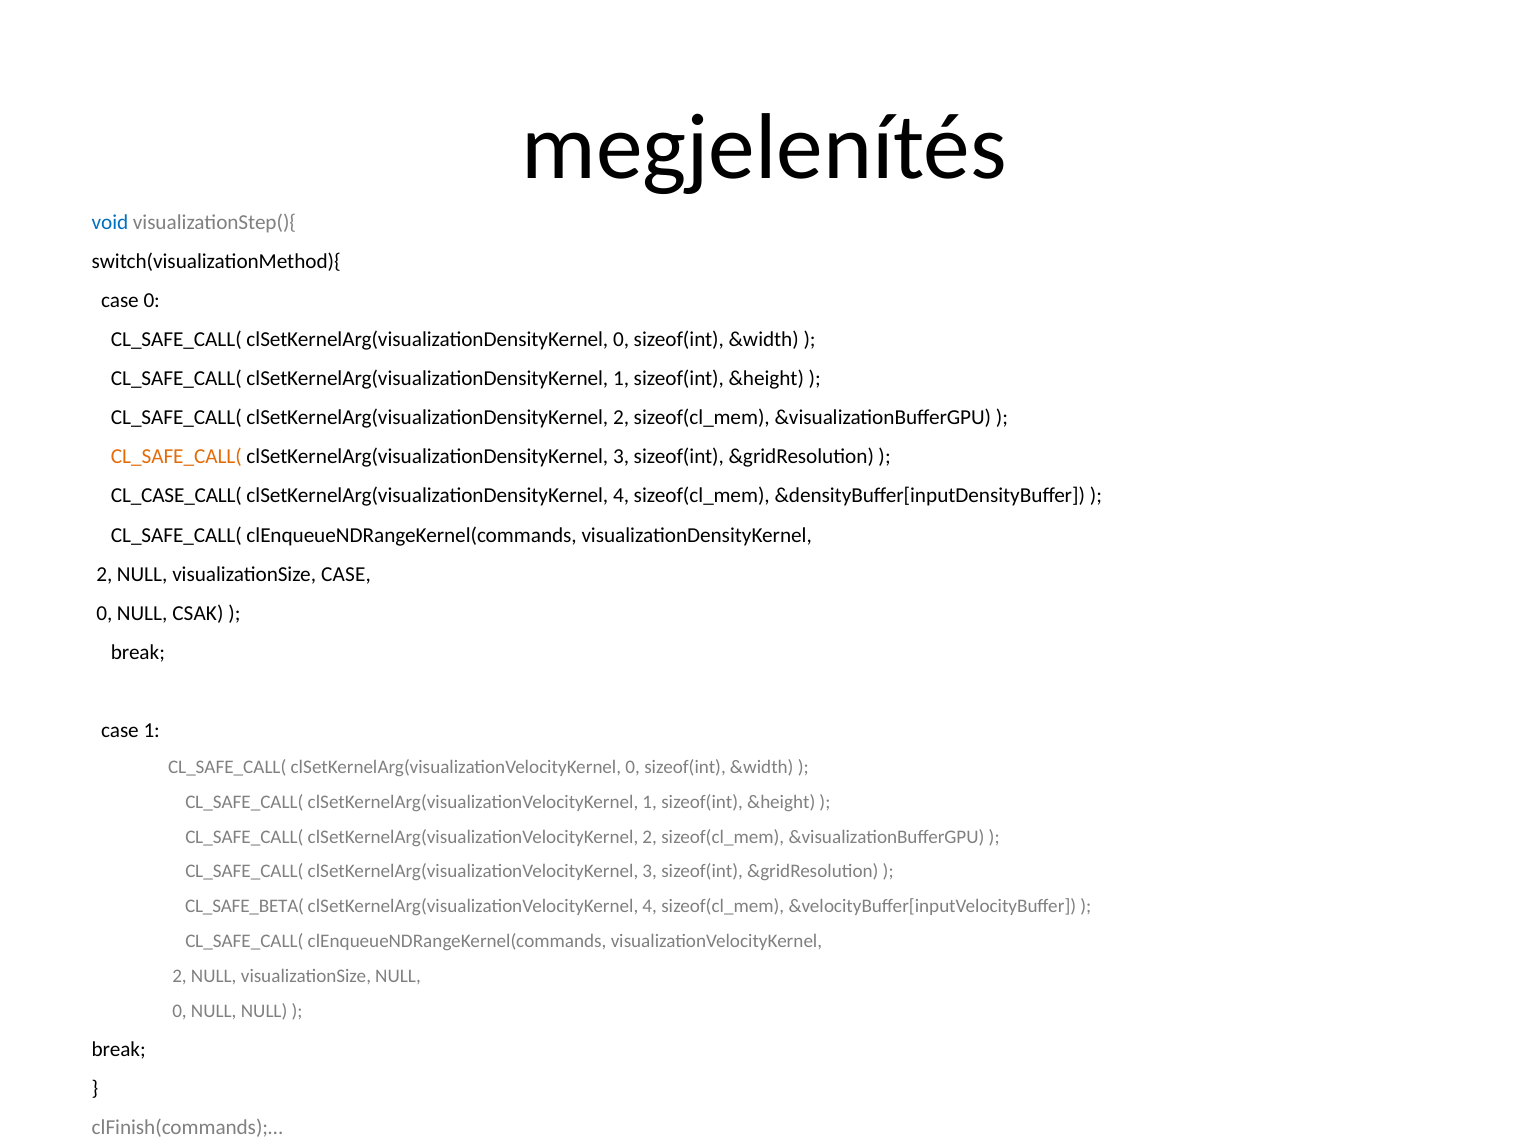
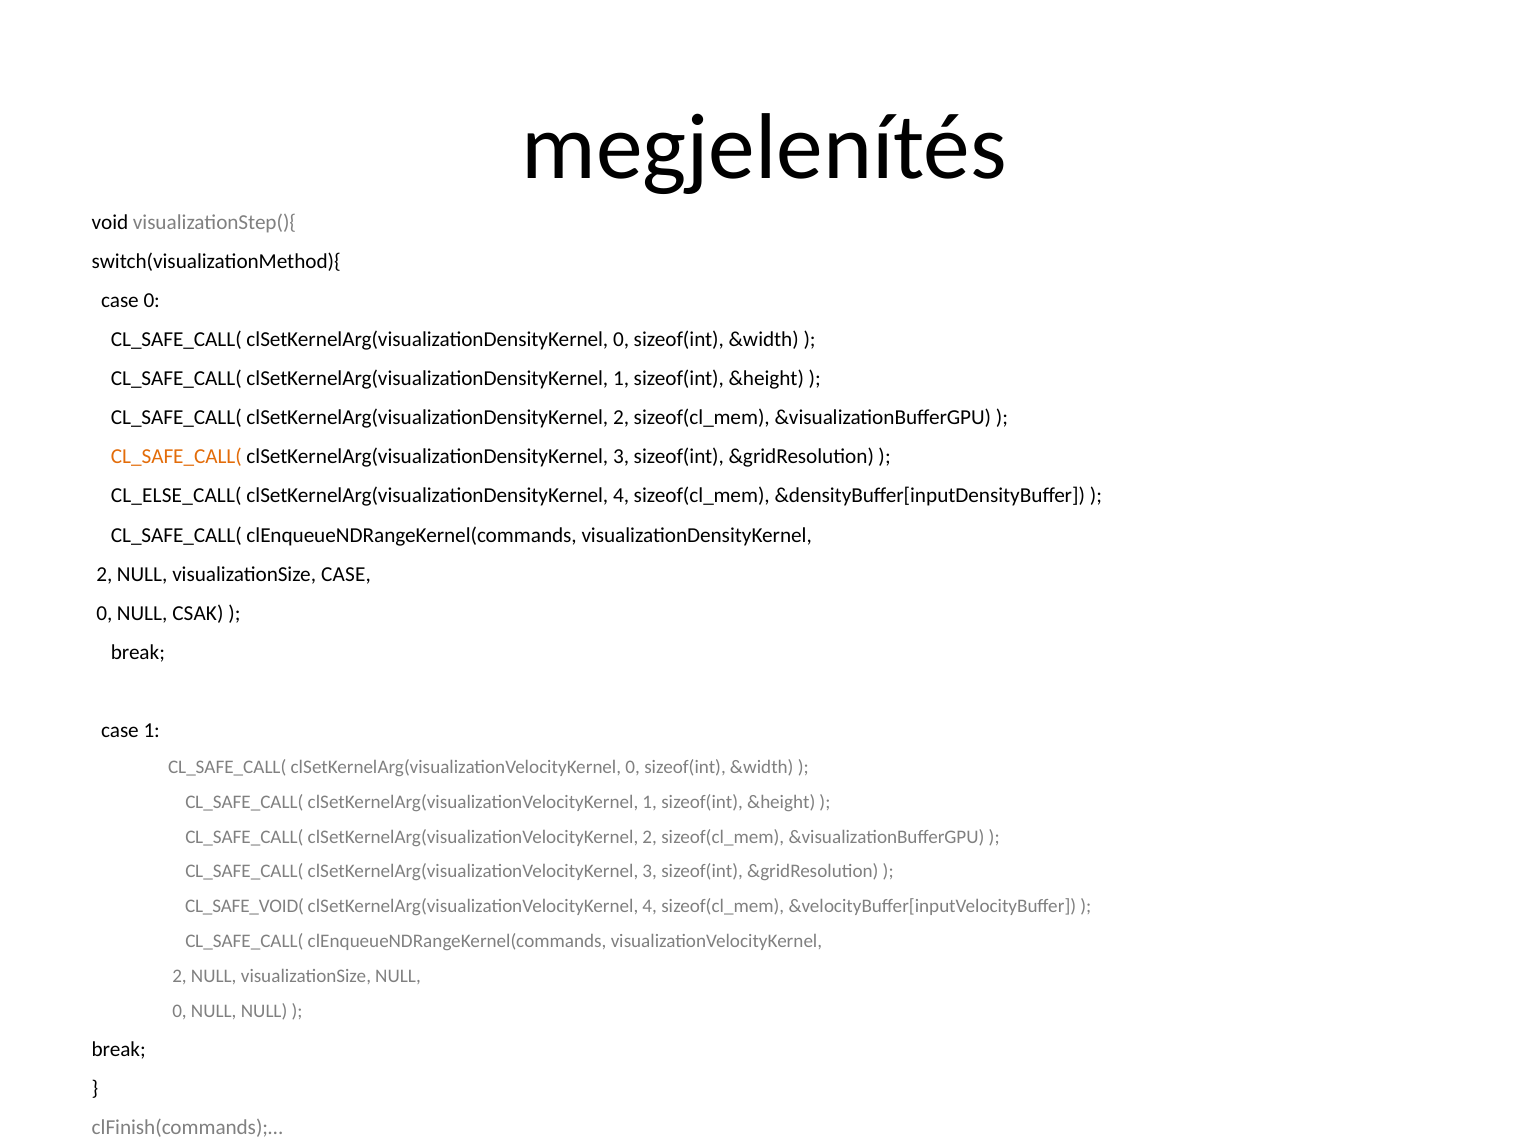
void colour: blue -> black (110, 222)
CL_CASE_CALL(: CL_CASE_CALL( -> CL_ELSE_CALL( (176, 496)
CL_SAFE_BETA(: CL_SAFE_BETA( -> CL_SAFE_VOID( (245, 906)
